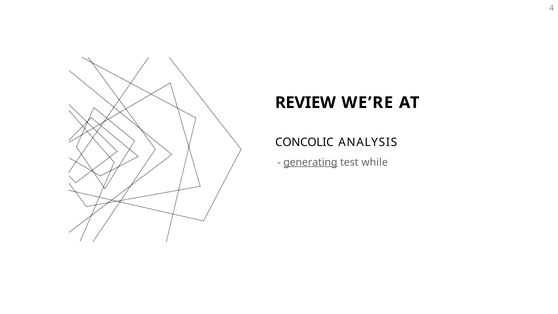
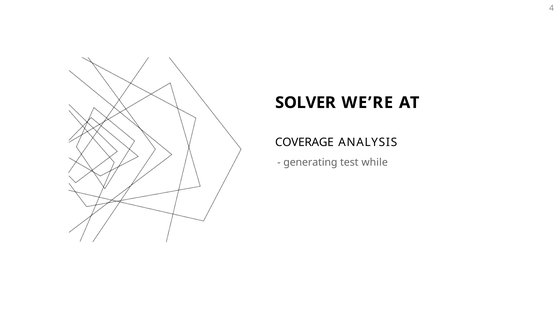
REVIEW: REVIEW -> SOLVER (305, 103)
CONCOLIC: CONCOLIC -> COVERAGE (304, 142)
generating underline: present -> none (310, 162)
